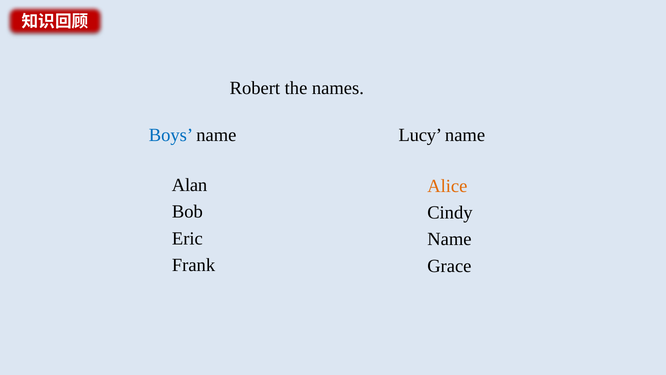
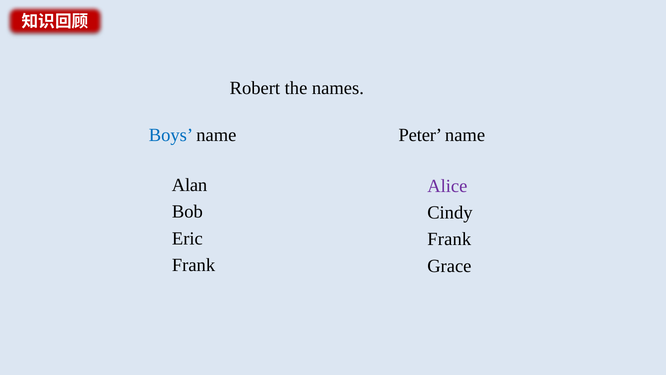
Lucy: Lucy -> Peter (420, 135)
Alice colour: orange -> purple (447, 186)
Name: Name -> Frank (449, 239)
